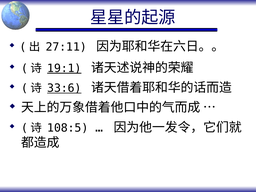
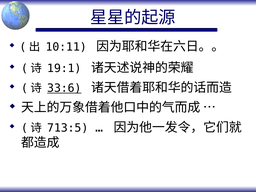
27:11: 27:11 -> 10:11 (66, 47)
19:1 underline: present -> none (64, 68)
108:5: 108:5 -> 713:5 (68, 128)
